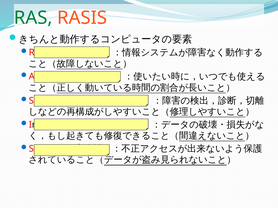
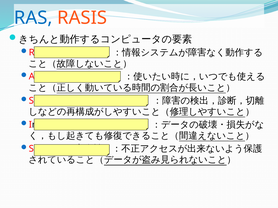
RAS colour: green -> blue (33, 18)
